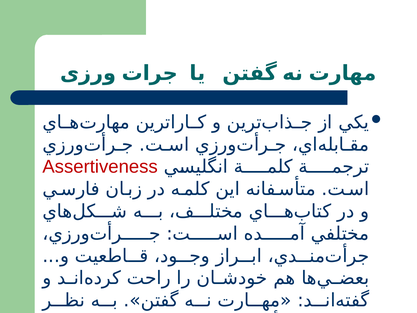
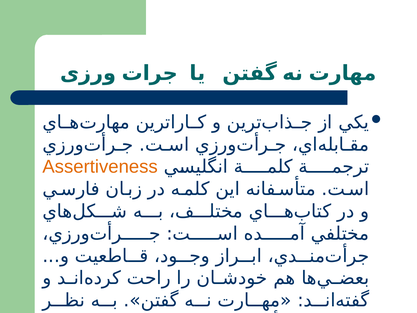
Assertiveness colour: red -> orange (100, 167)
